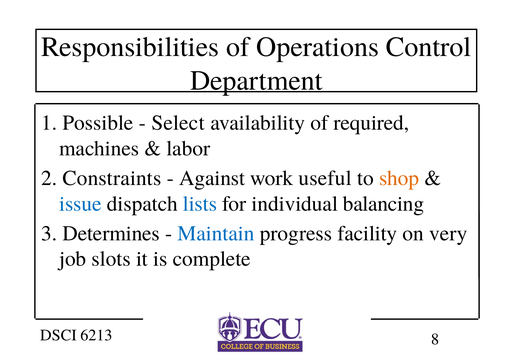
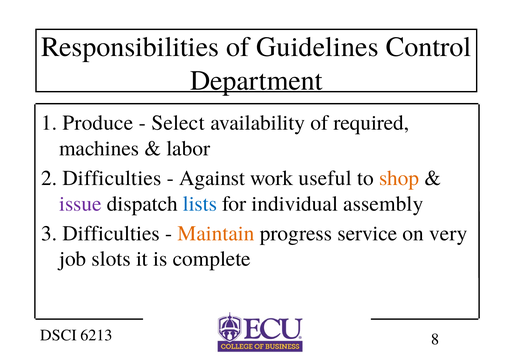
Operations: Operations -> Guidelines (317, 47)
Possible: Possible -> Produce (98, 123)
2 Constraints: Constraints -> Difficulties (112, 178)
issue colour: blue -> purple (80, 204)
balancing: balancing -> assembly (383, 204)
3 Determines: Determines -> Difficulties (111, 234)
Maintain colour: blue -> orange (216, 234)
facility: facility -> service (367, 234)
